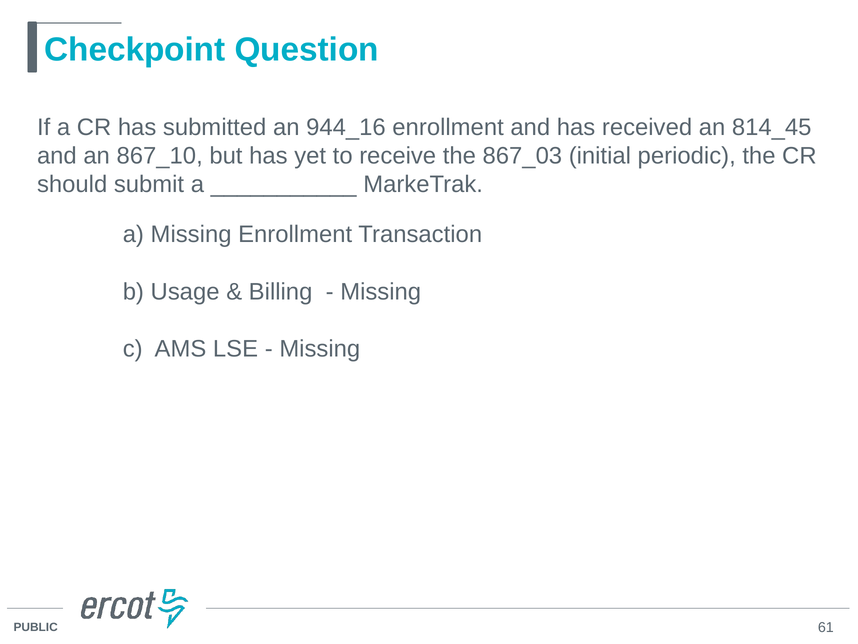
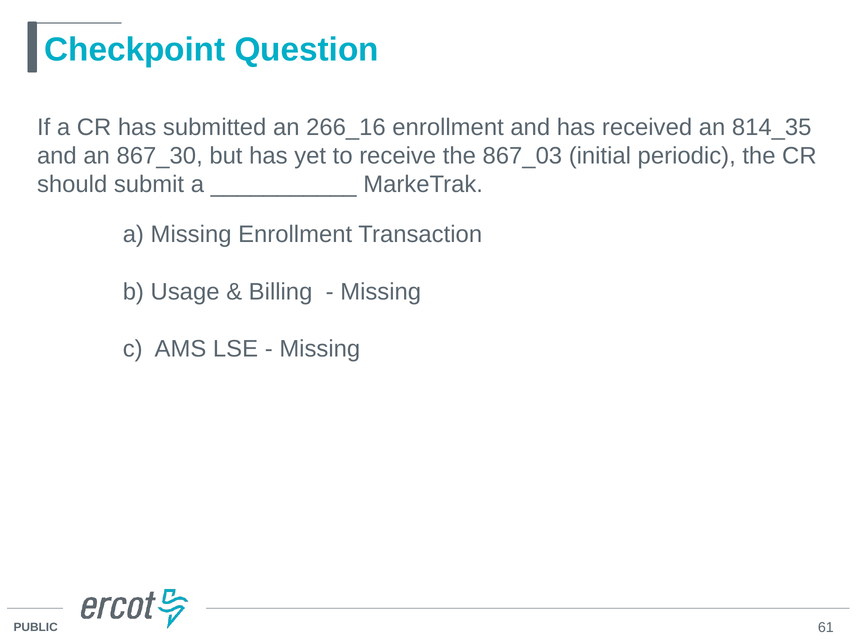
944_16: 944_16 -> 266_16 (346, 127)
814_45: 814_45 -> 814_35 (772, 127)
867_10: 867_10 -> 867_30 (160, 156)
